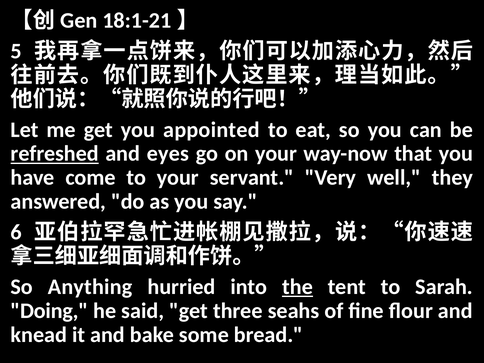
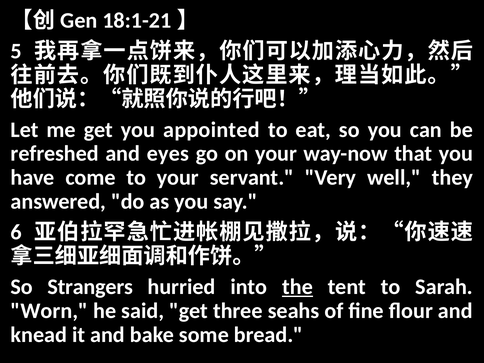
refreshed underline: present -> none (55, 154)
Anything: Anything -> Strangers (90, 287)
Doing: Doing -> Worn (49, 311)
